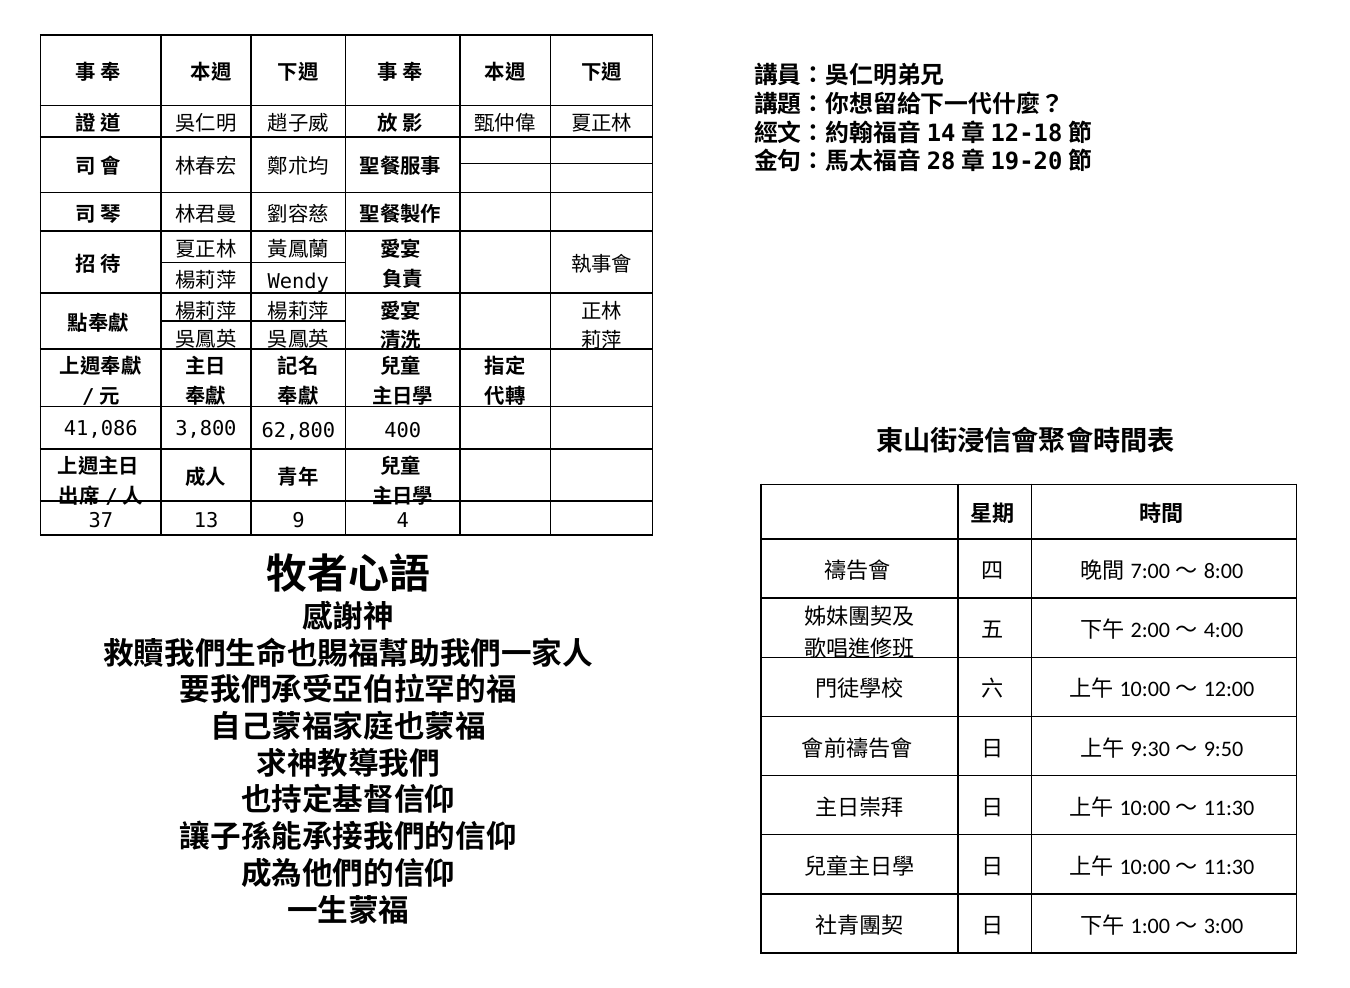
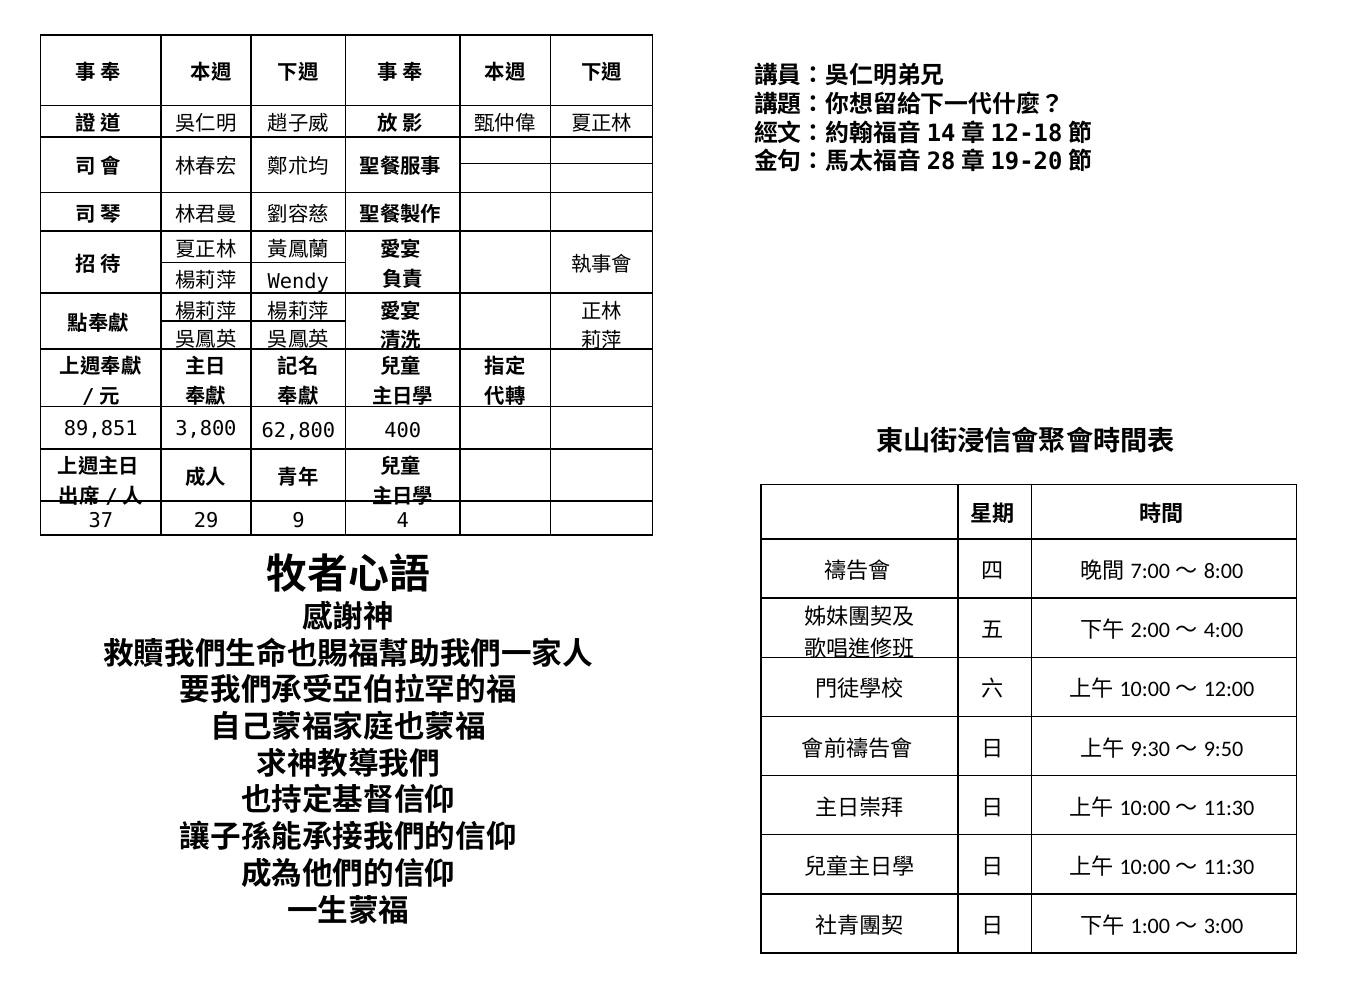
41,086: 41,086 -> 89,851 (101, 429)
13: 13 -> 29 (206, 521)
